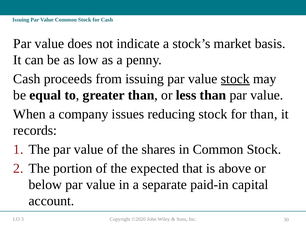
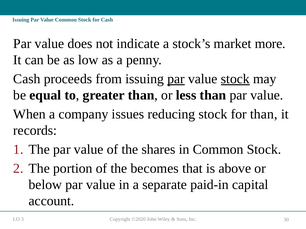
basis: basis -> more (270, 44)
par underline: none -> present (176, 79)
expected: expected -> becomes (155, 169)
